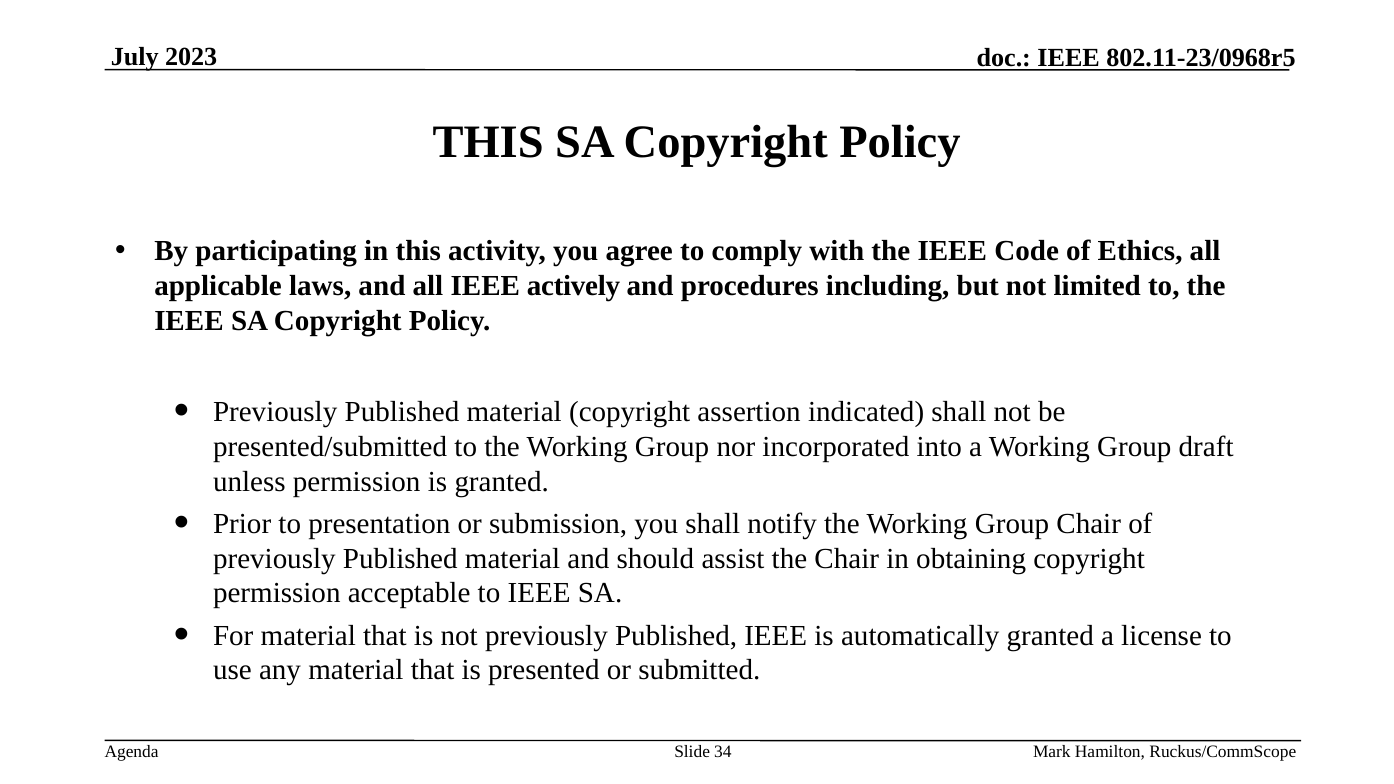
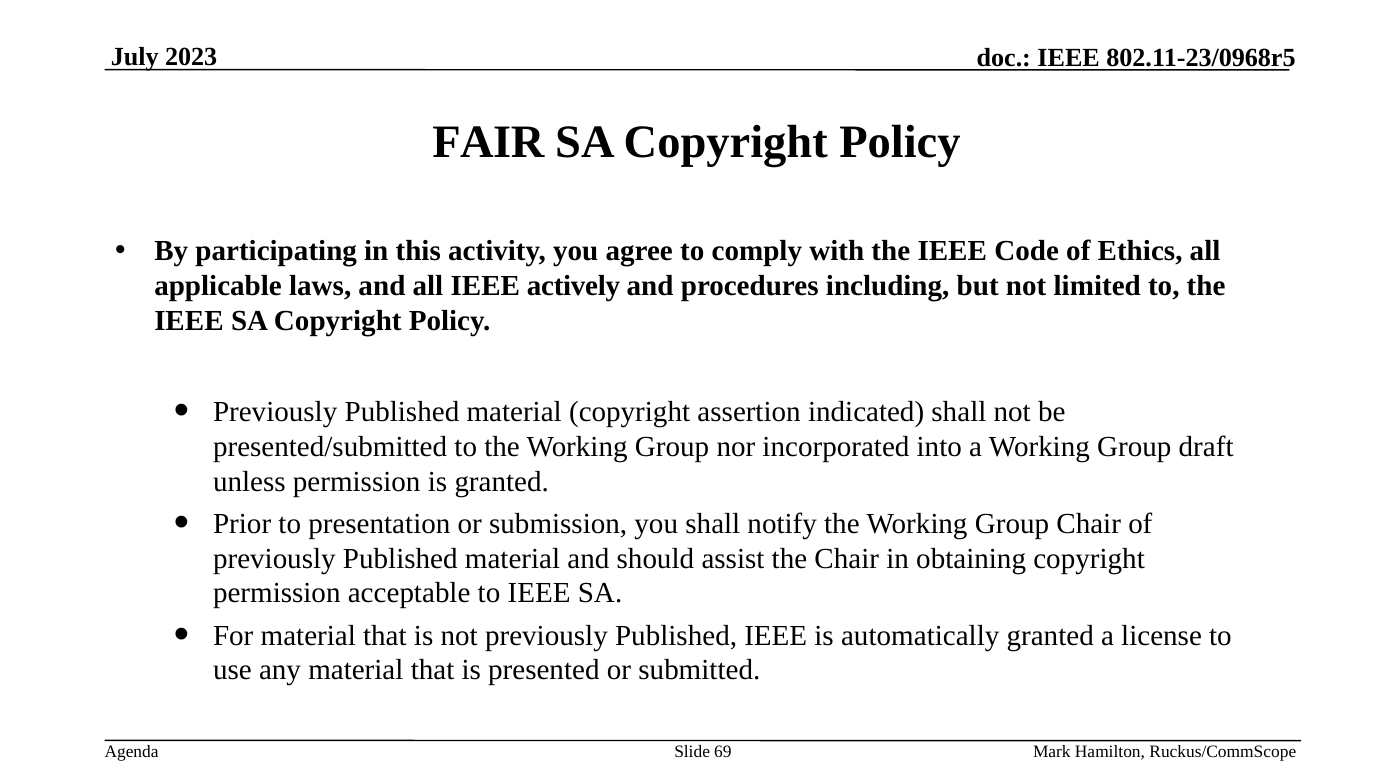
THIS: THIS -> FAIR (488, 143)
34: 34 -> 69 (723, 752)
